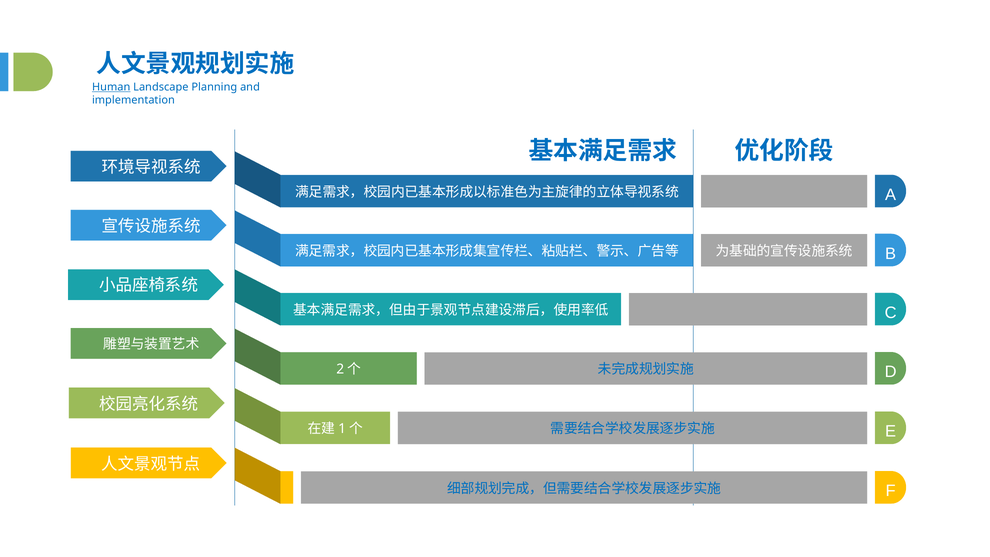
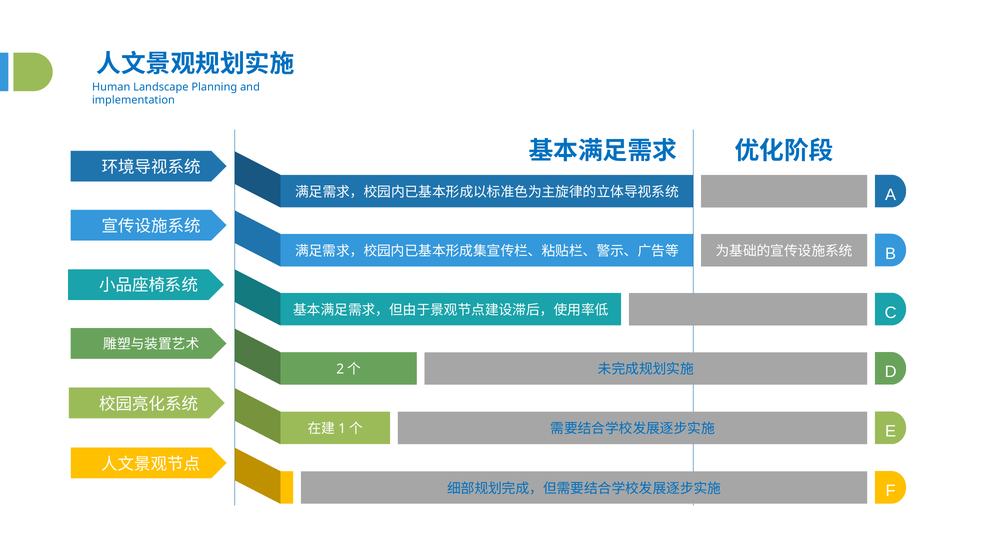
Human underline: present -> none (111, 87)
